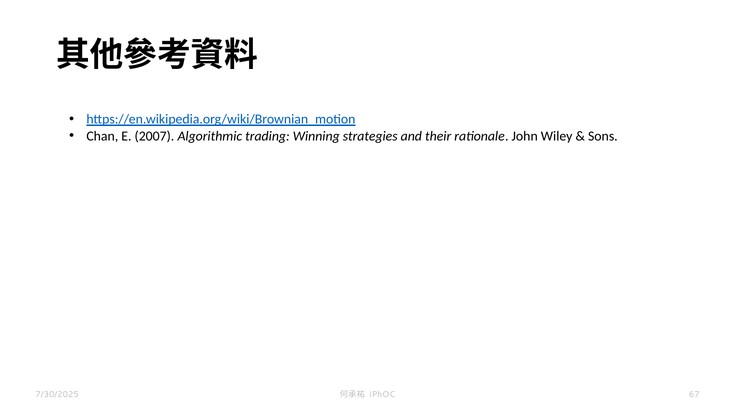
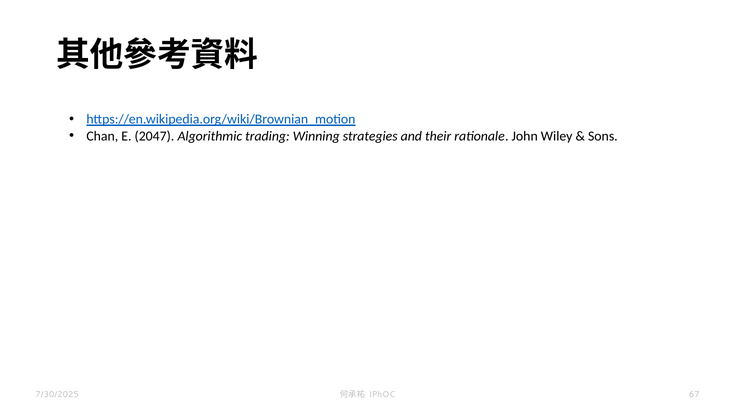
2007: 2007 -> 2047 (154, 136)
